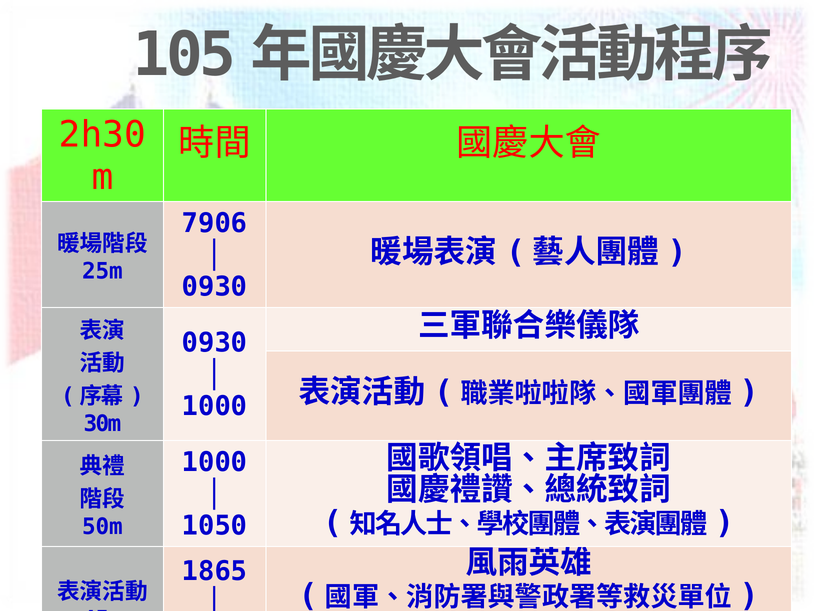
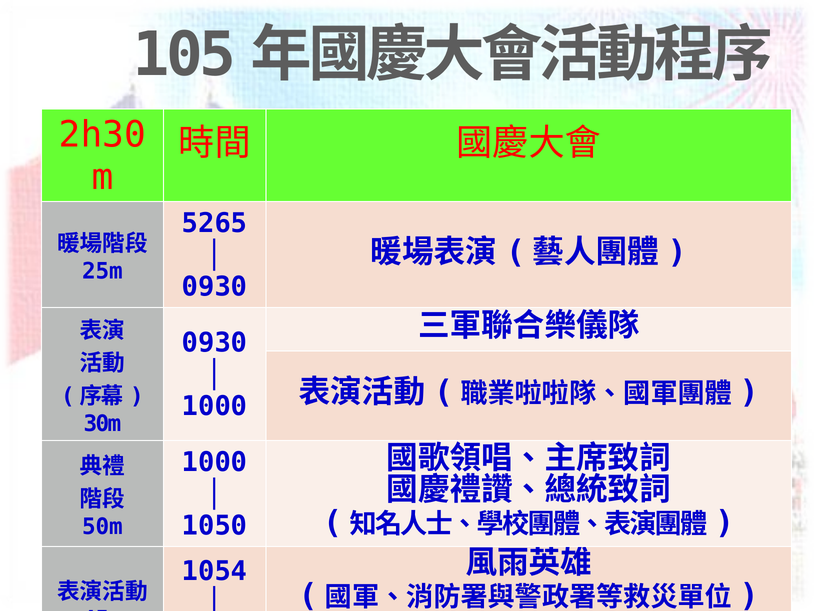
7906: 7906 -> 5265 (215, 223)
1865: 1865 -> 1054 (215, 571)
